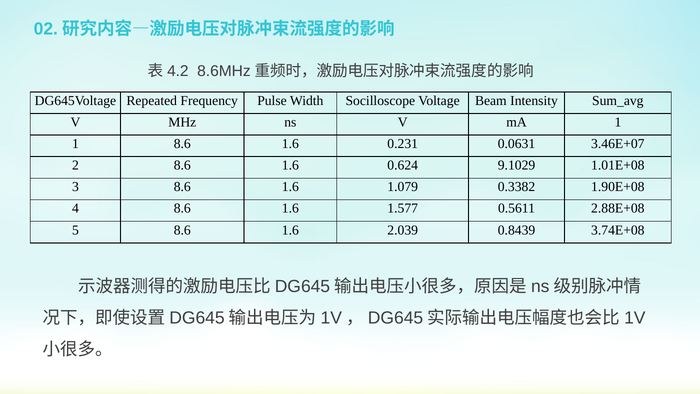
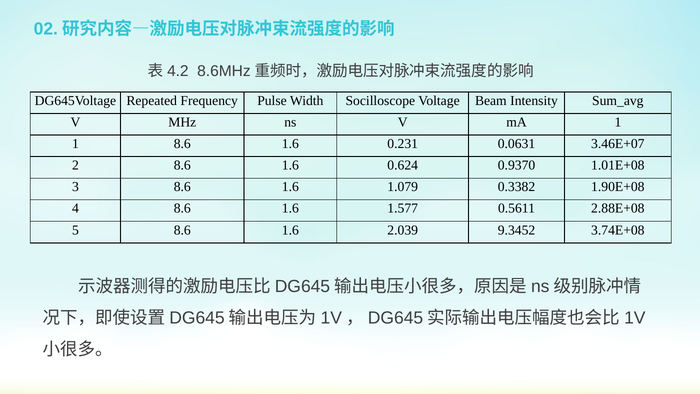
9.1029: 9.1029 -> 0.9370 (517, 165)
0.8439: 0.8439 -> 9.3452 (517, 230)
